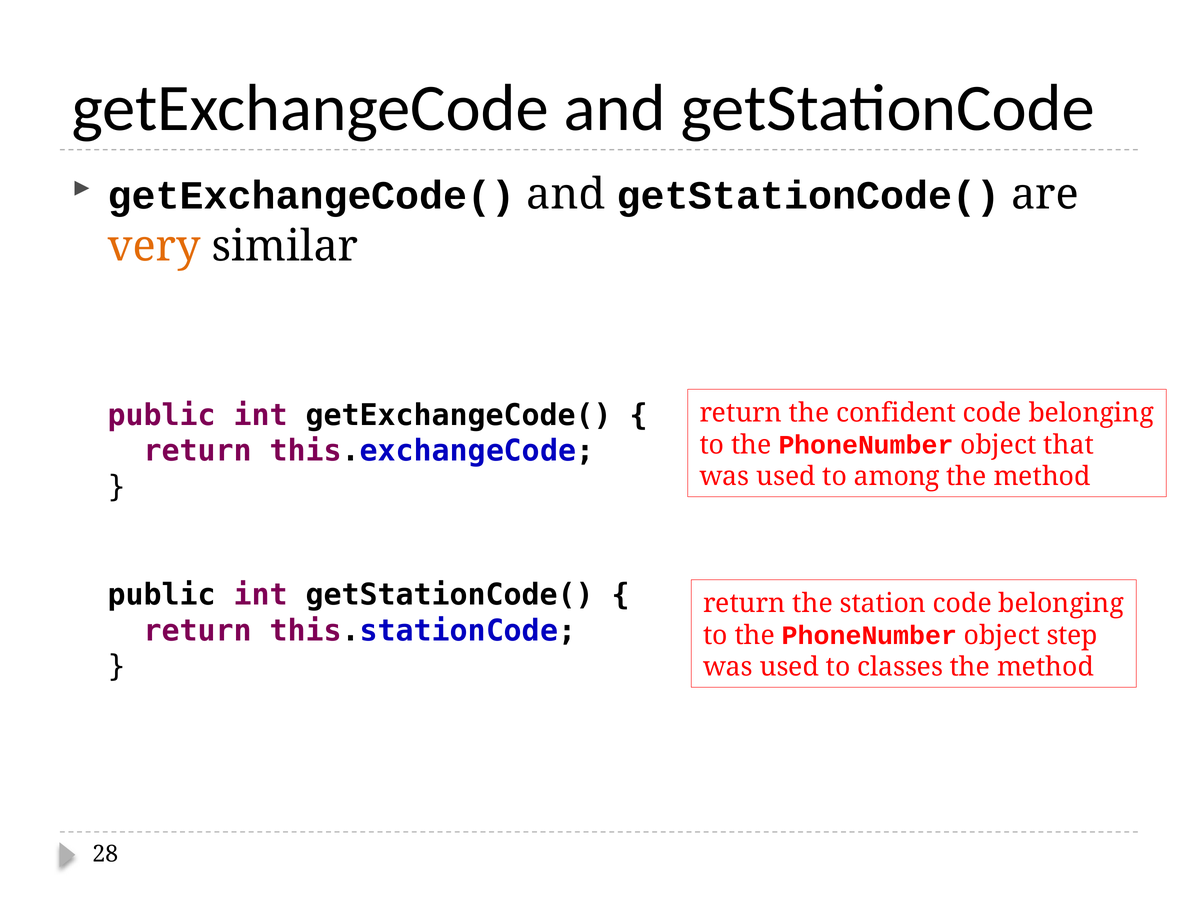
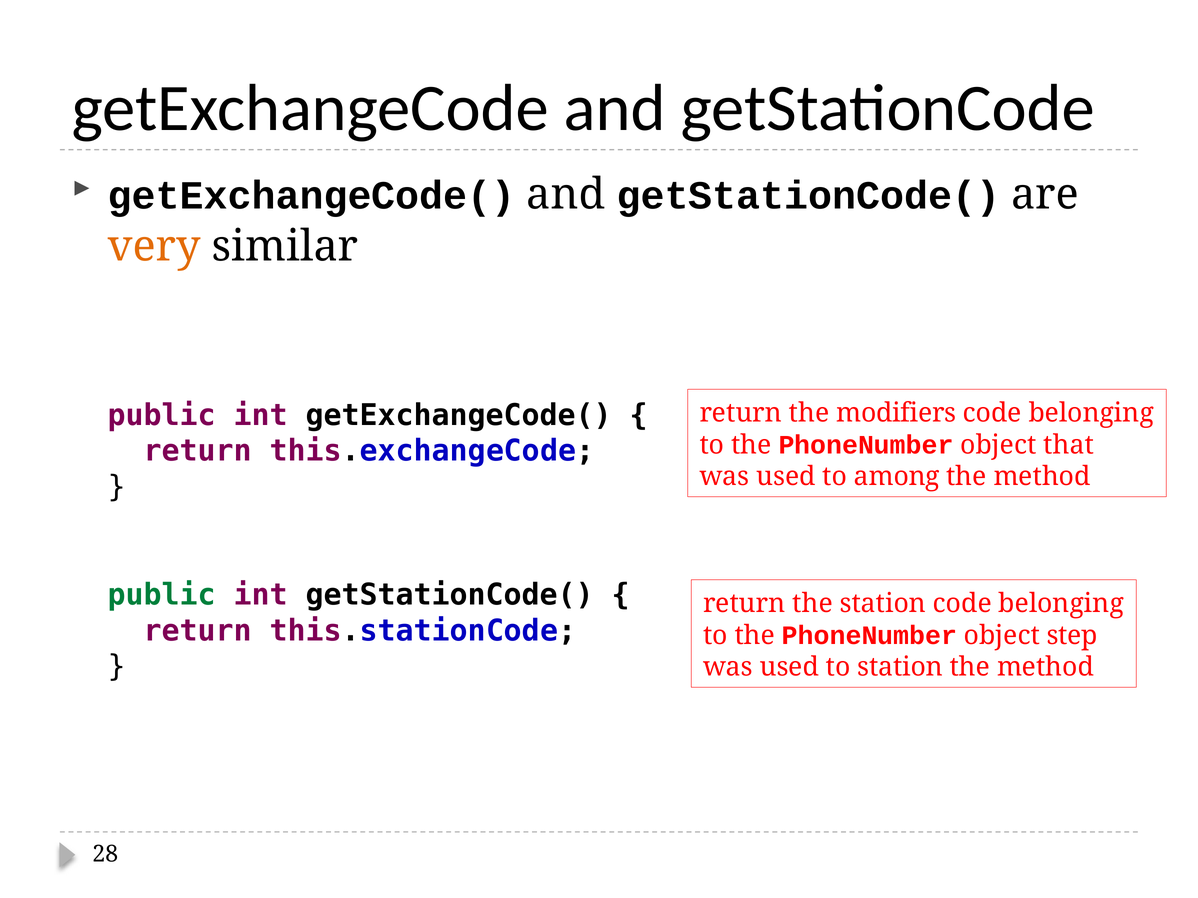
confident: confident -> modifiers (896, 413)
public colour: black -> green (162, 595)
to classes: classes -> station (900, 668)
